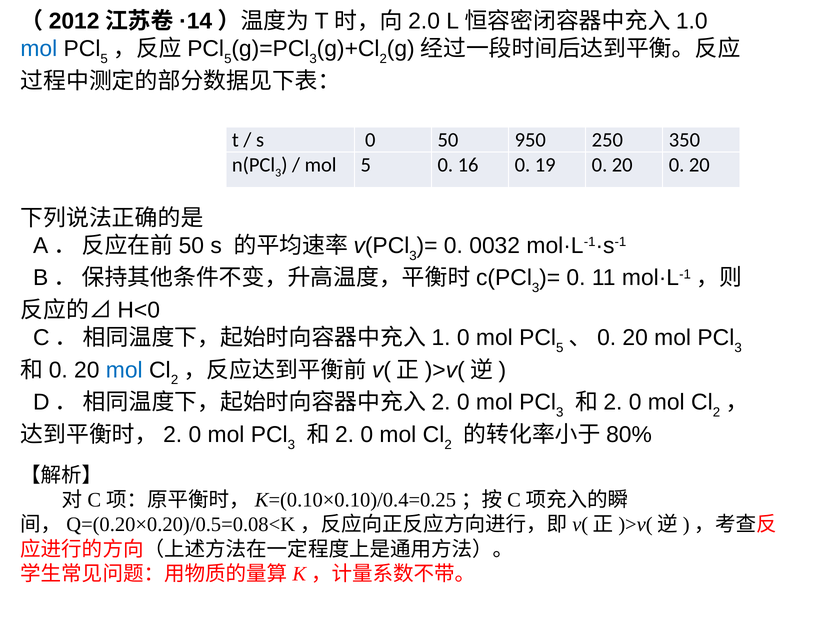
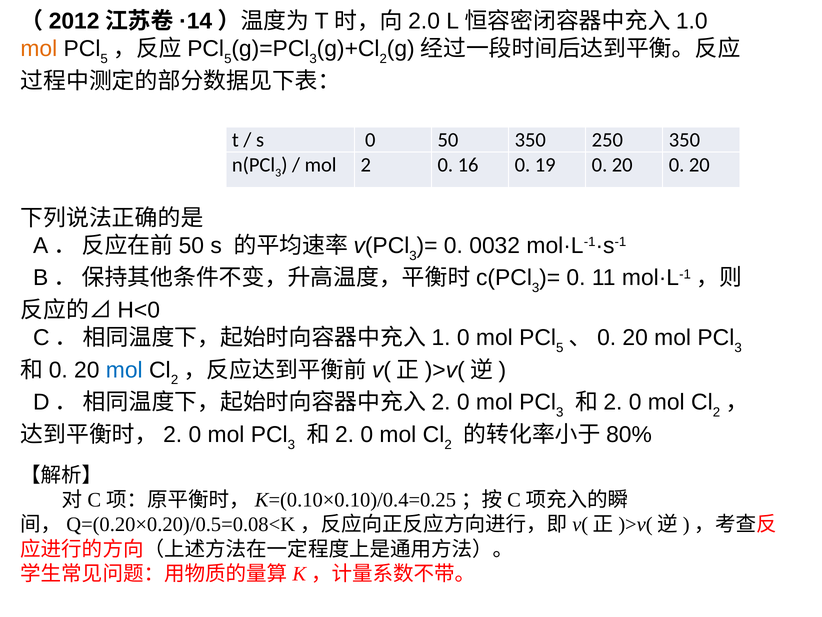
mol colour: blue -> orange (39, 49)
50 950: 950 -> 350 (530, 140)
mol 5: 5 -> 2 (366, 165)
